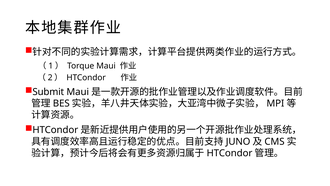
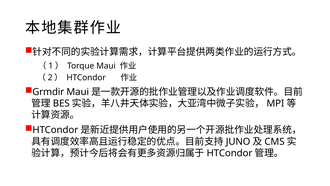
Submit: Submit -> Grmdir (48, 92)
